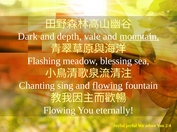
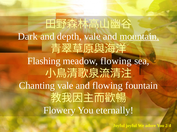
meadow blessing: blessing -> flowing (116, 61)
Chanting sing: sing -> vale (65, 86)
flowing underline: present -> none (107, 86)
Flowing: Flowing -> Flowery (59, 111)
